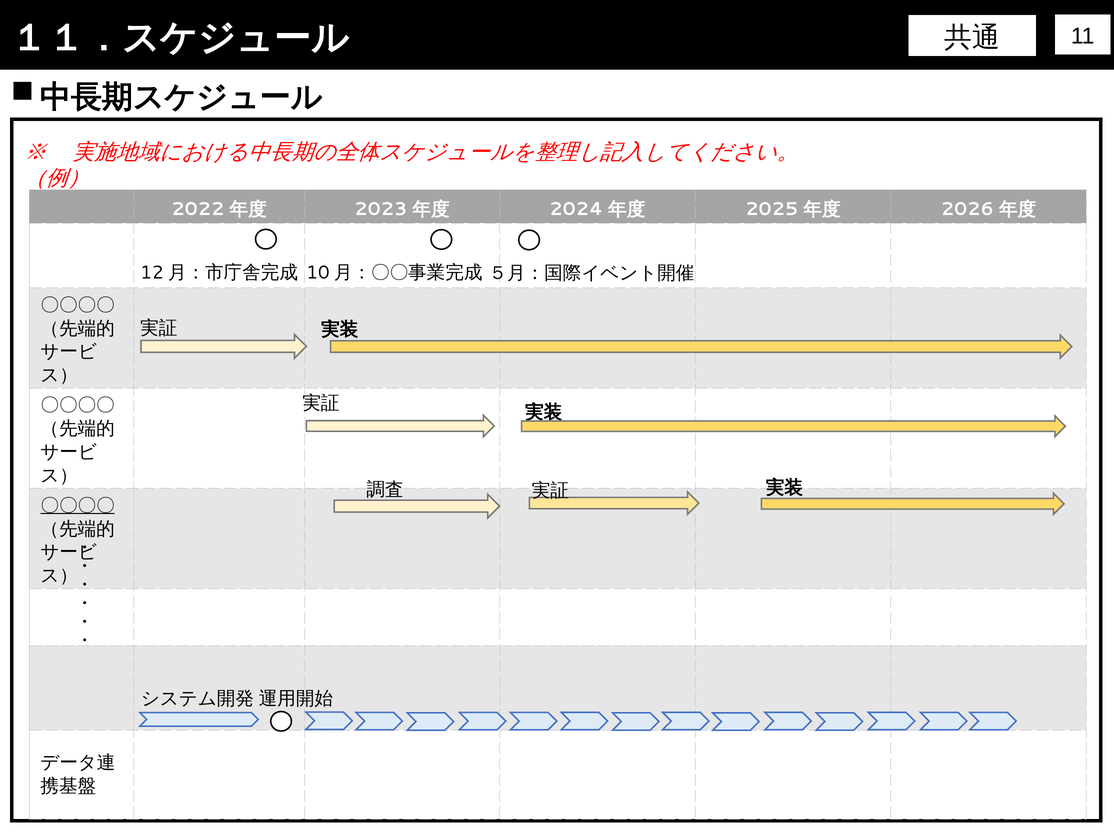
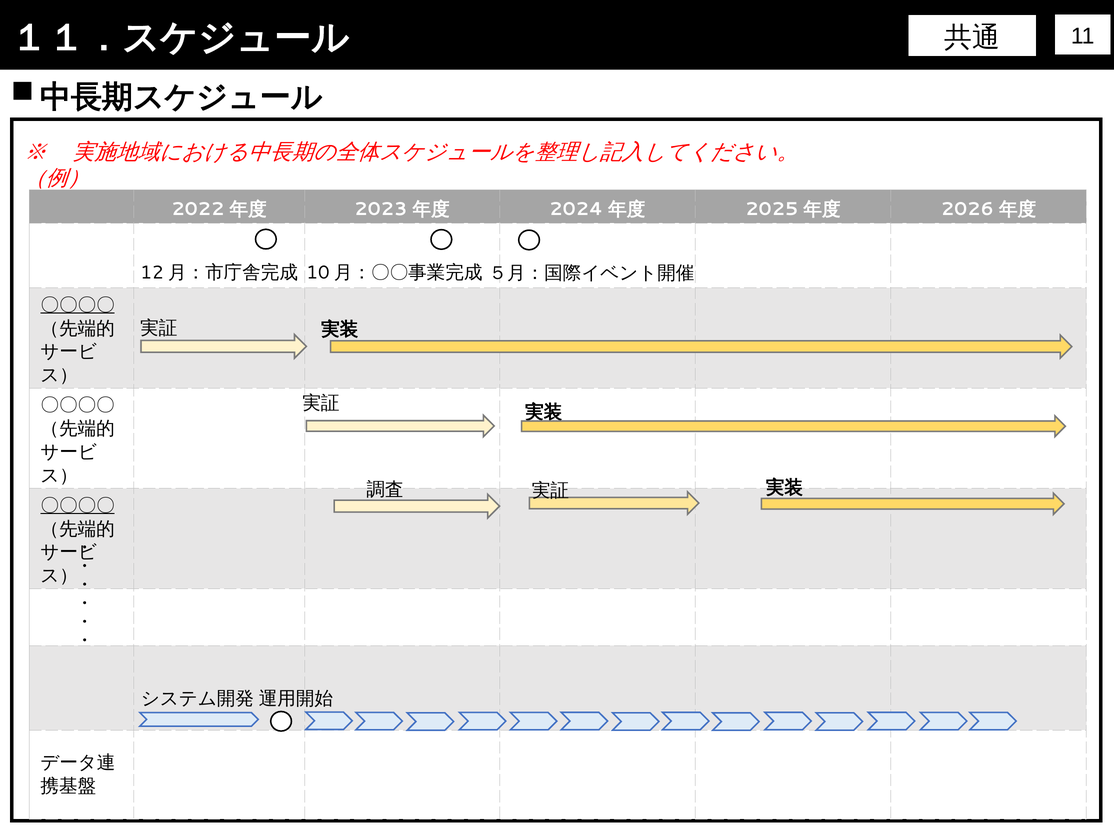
〇〇〇〇 underline: none -> present (78, 305)
